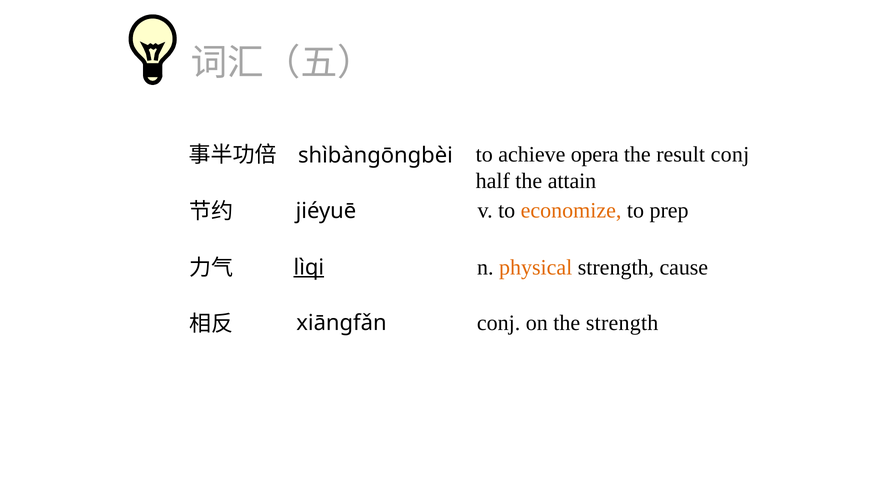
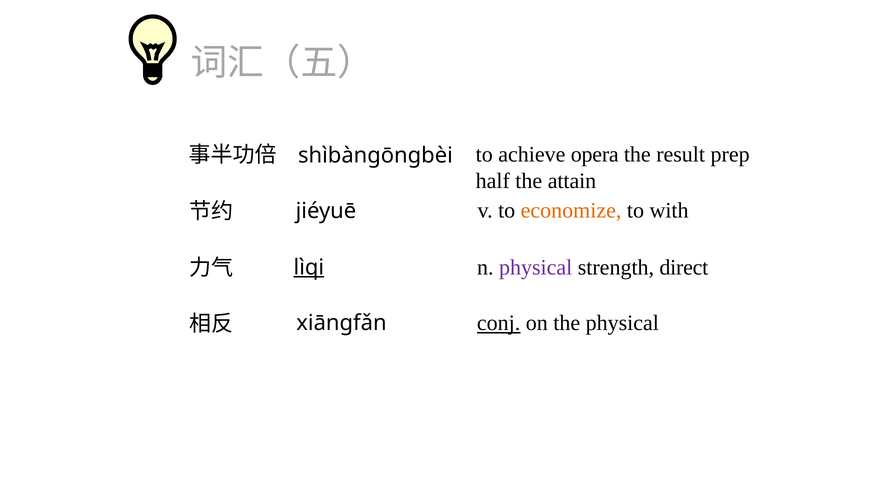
result conj: conj -> prep (730, 155)
prep: prep -> with (669, 210)
physical colour: orange -> purple (536, 267)
cause: cause -> direct (684, 267)
conj underline: none -> present (499, 323)
the strength: strength -> physical (622, 323)
